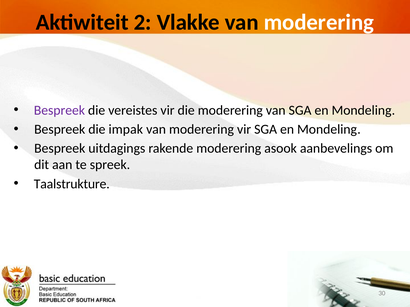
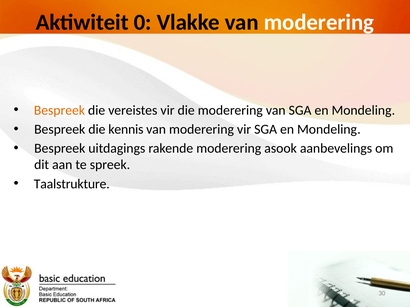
2: 2 -> 0 (143, 22)
Bespreek colour: purple -> orange (59, 110)
impak: impak -> kennis (126, 130)
